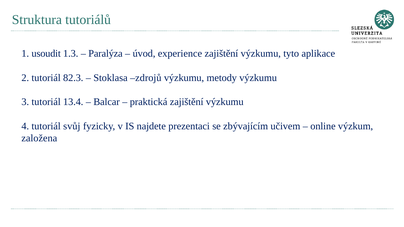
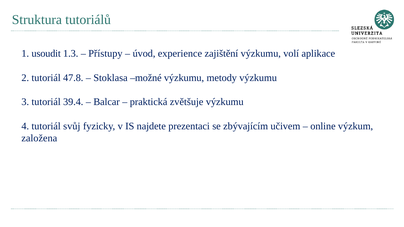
Paralýza: Paralýza -> Přístupy (105, 54)
tyto: tyto -> volí (291, 54)
82.3: 82.3 -> 47.8 (73, 78)
zdrojů: zdrojů -> možné (146, 78)
13.4: 13.4 -> 39.4 (73, 102)
praktická zajištění: zajištění -> zvětšuje (187, 102)
